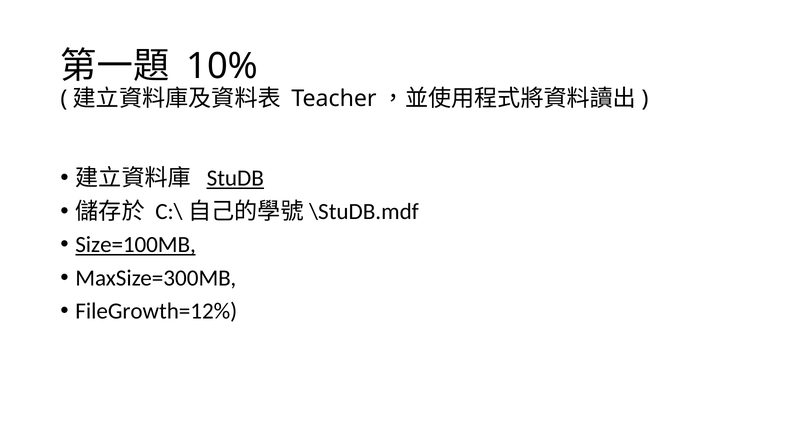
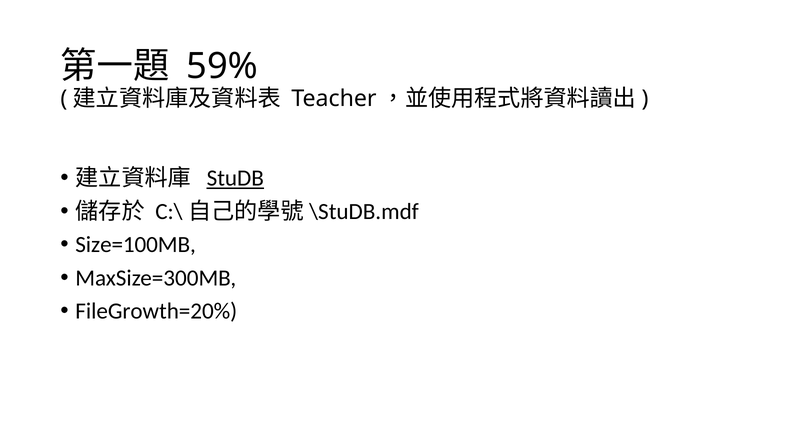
10%: 10% -> 59% (222, 66)
Size=100MB underline: present -> none (136, 245)
FileGrowth=12%: FileGrowth=12% -> FileGrowth=20% (156, 311)
